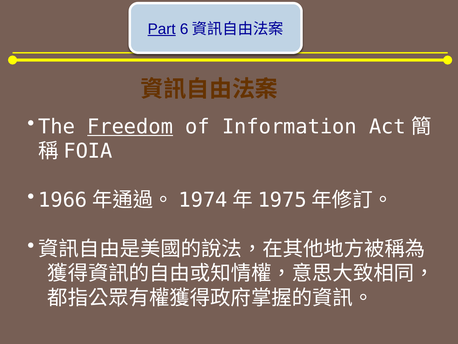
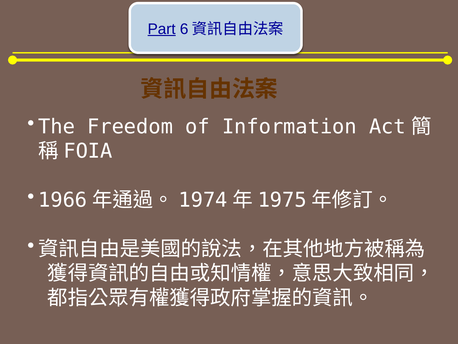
Freedom underline: present -> none (130, 127)
